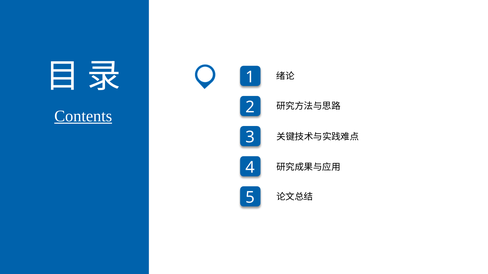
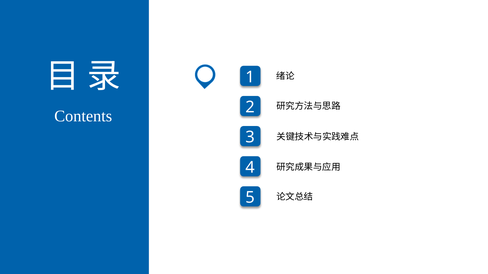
Contents underline: present -> none (83, 117)
